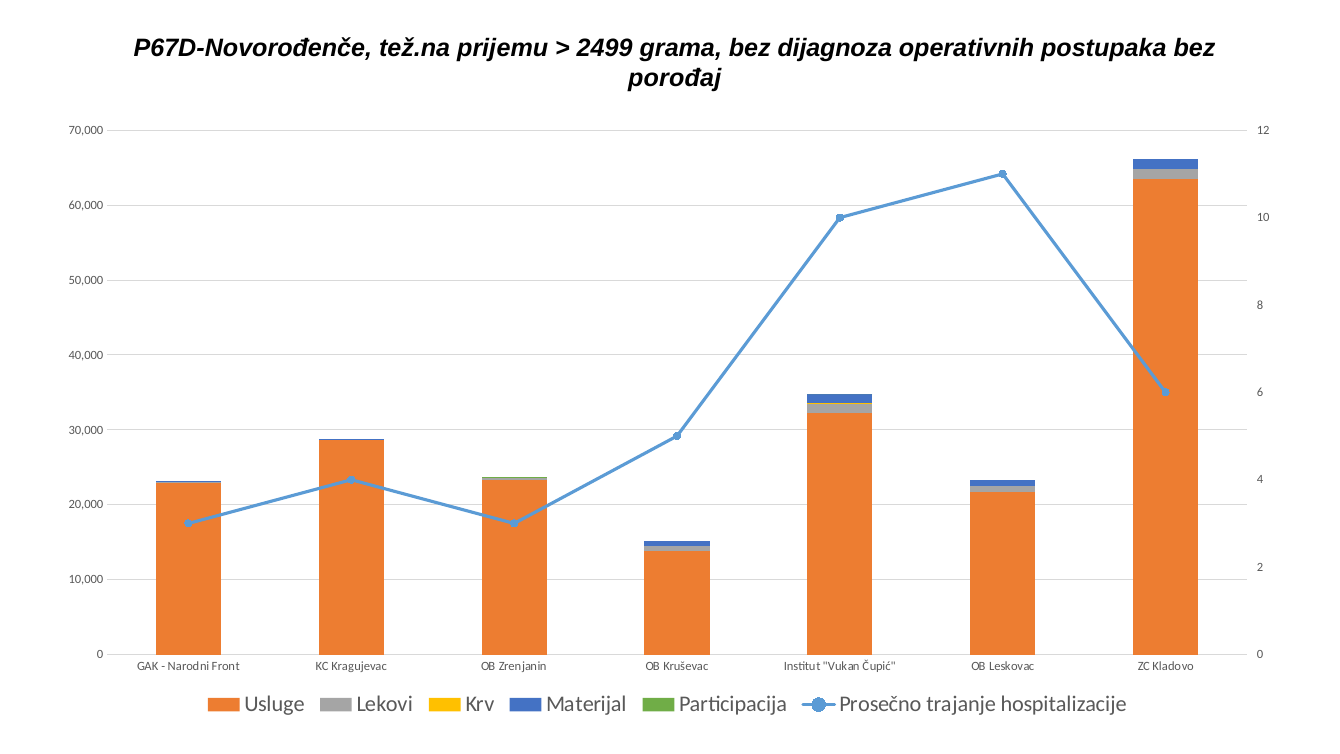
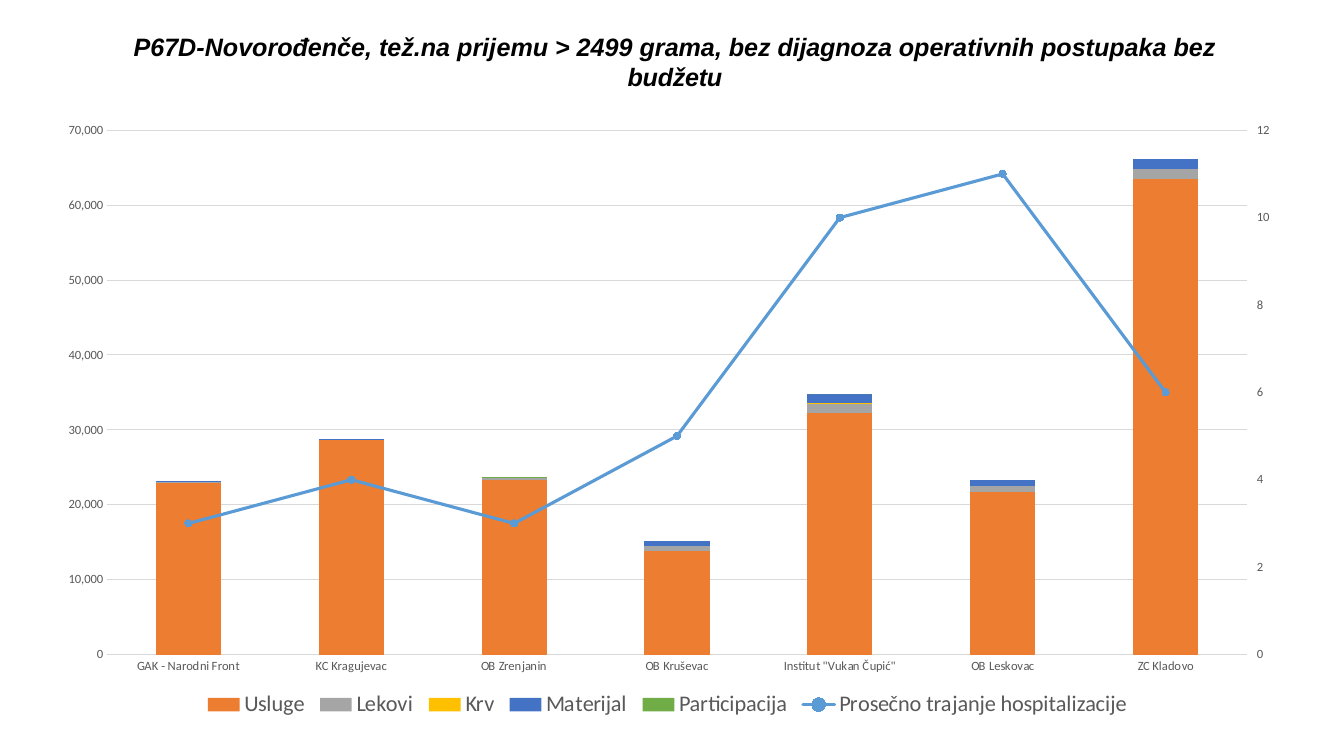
porođaj: porođaj -> budžetu (675, 78)
